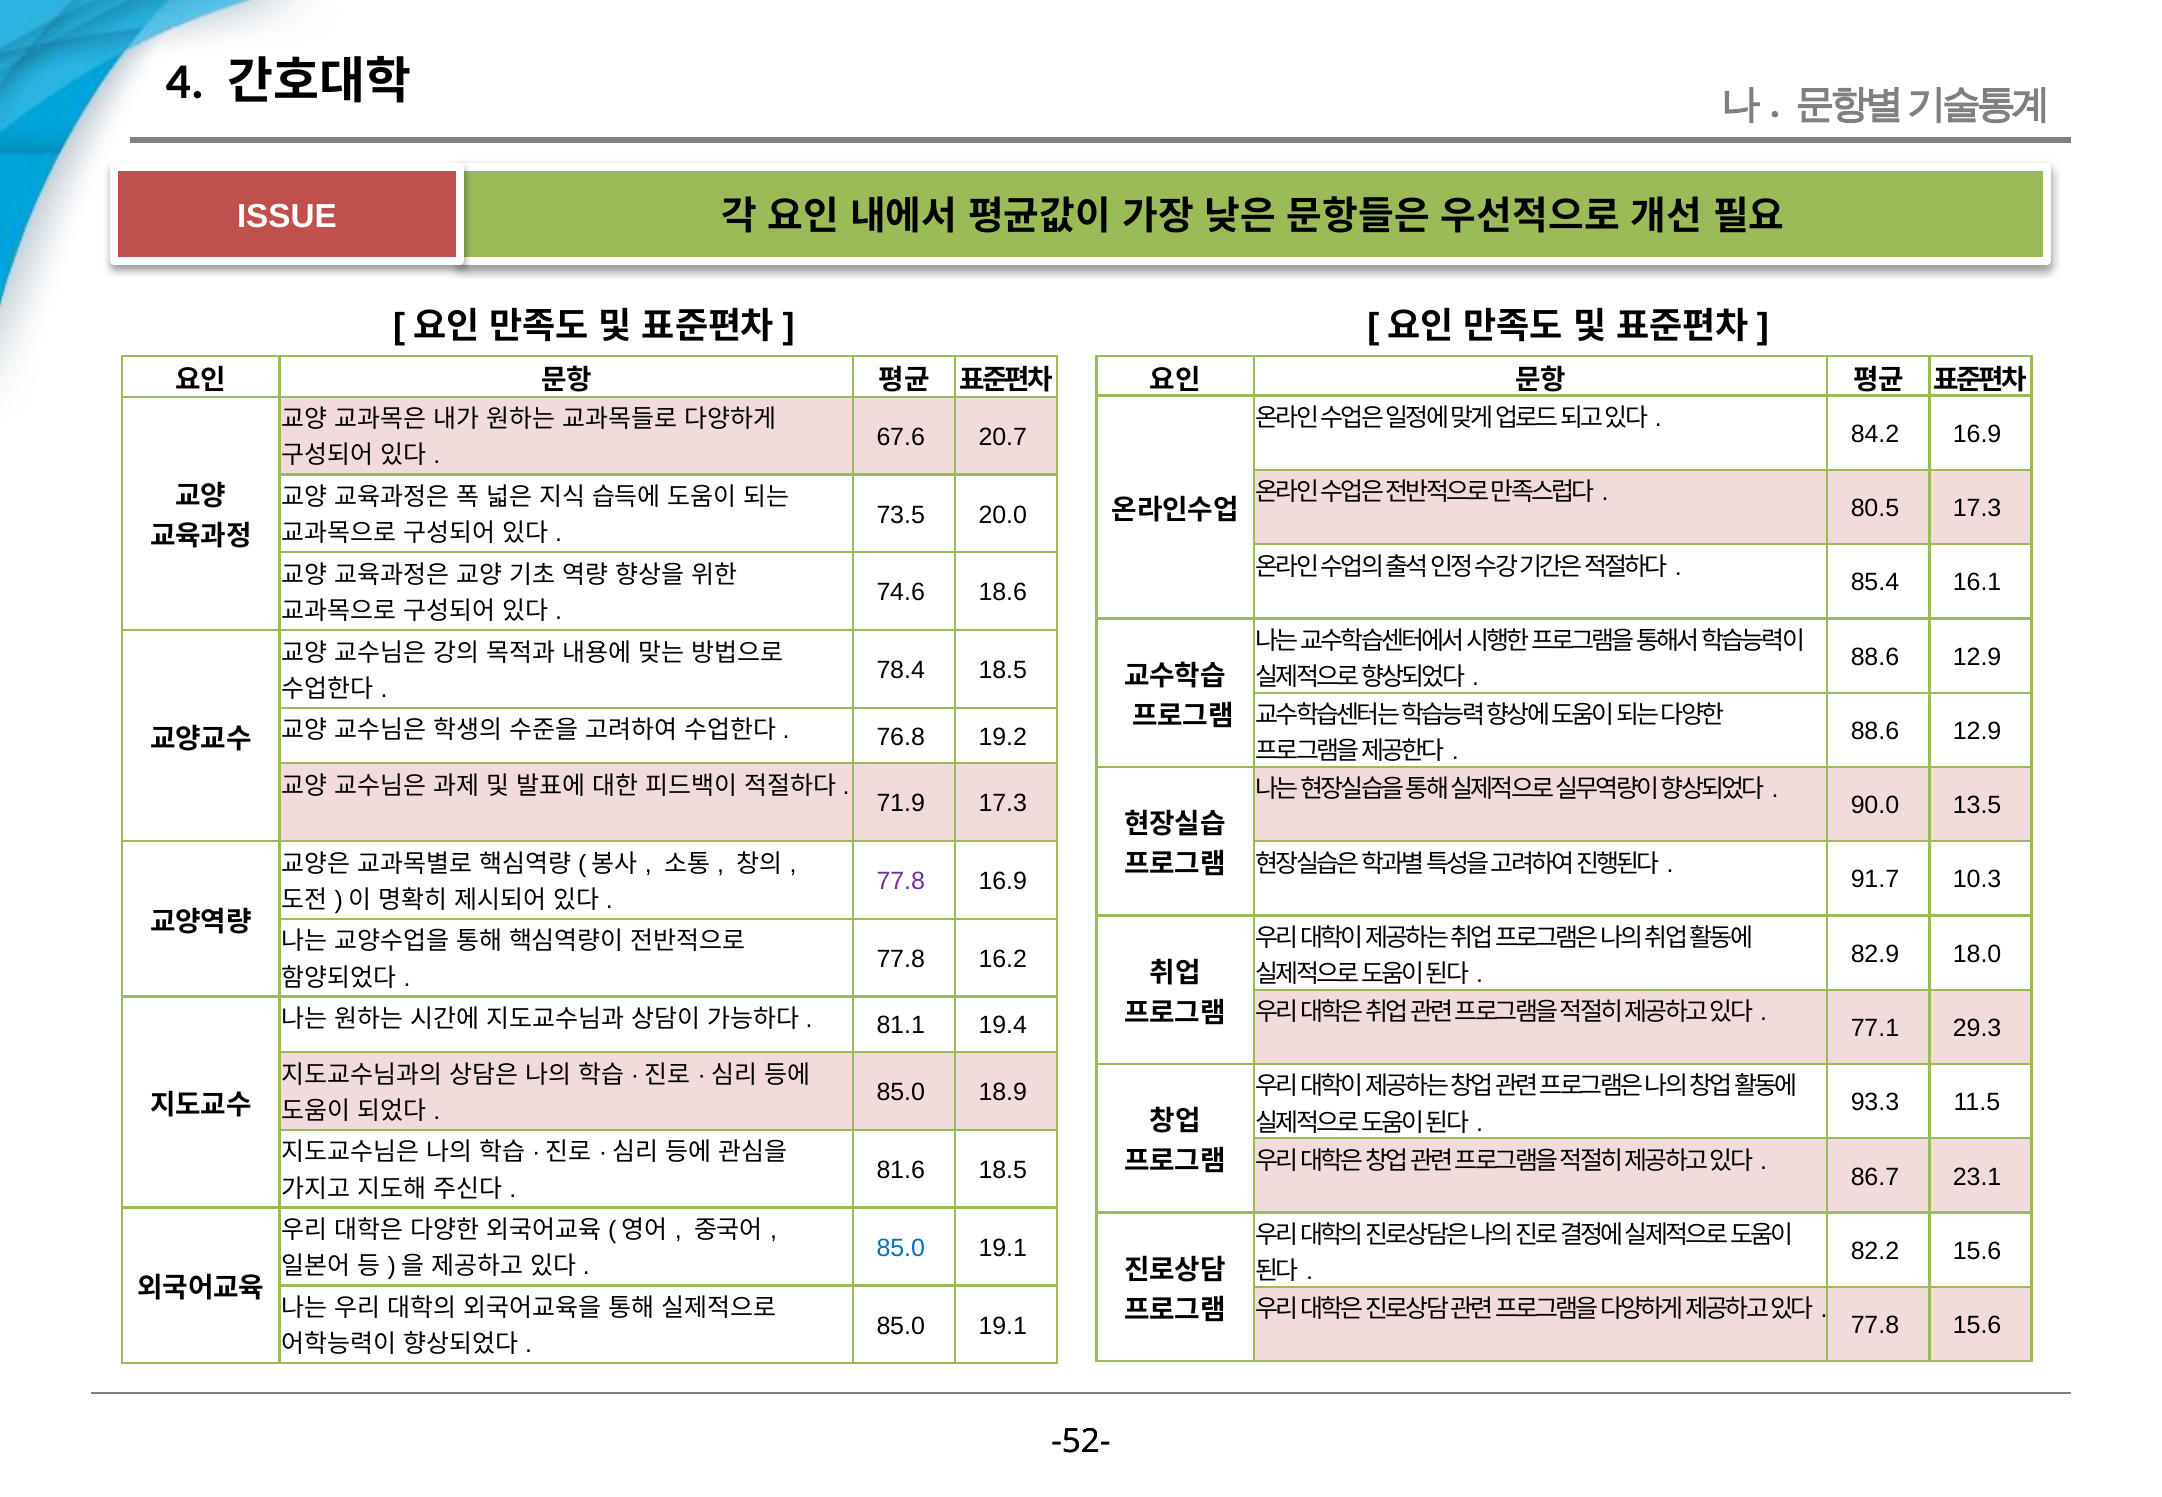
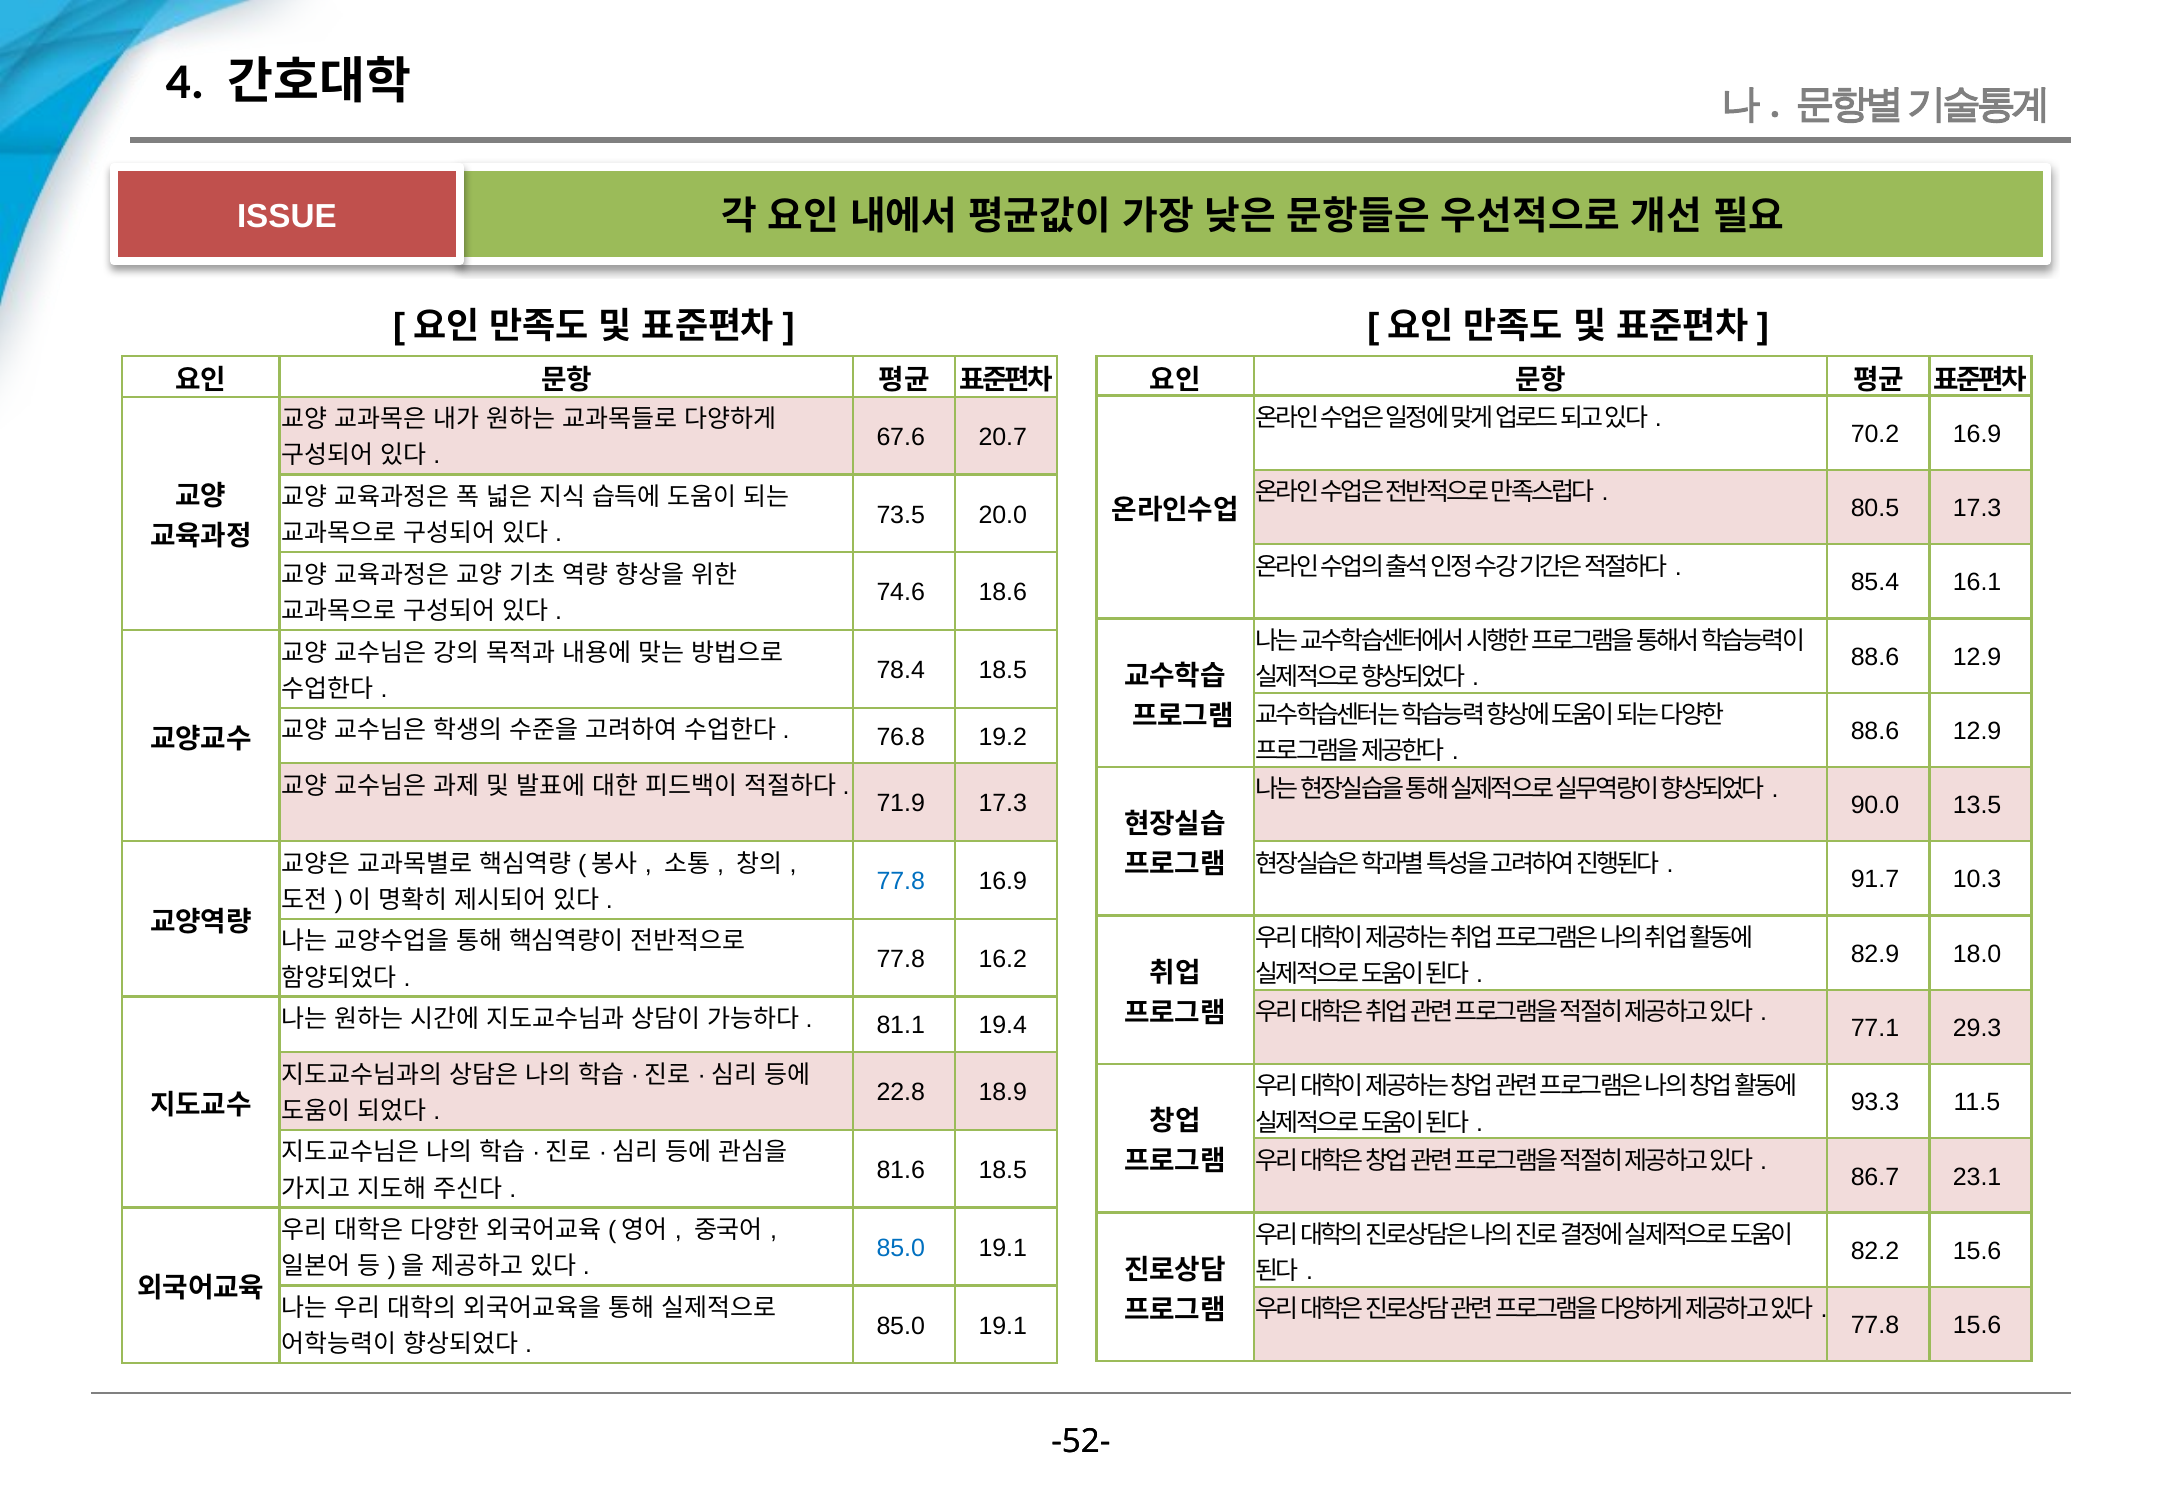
84.2: 84.2 -> 70.2 (1875, 434)
77.8 colour: purple -> blue (901, 881)
85.0: 85.0 -> 22.8 (901, 1092)
